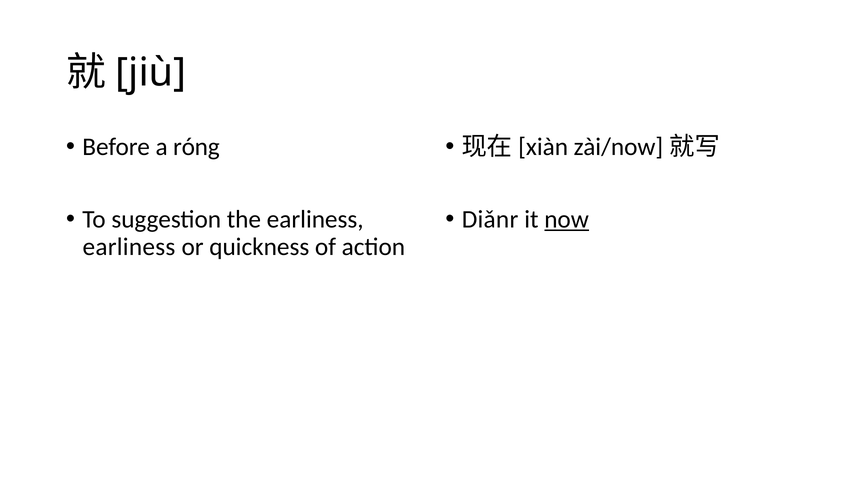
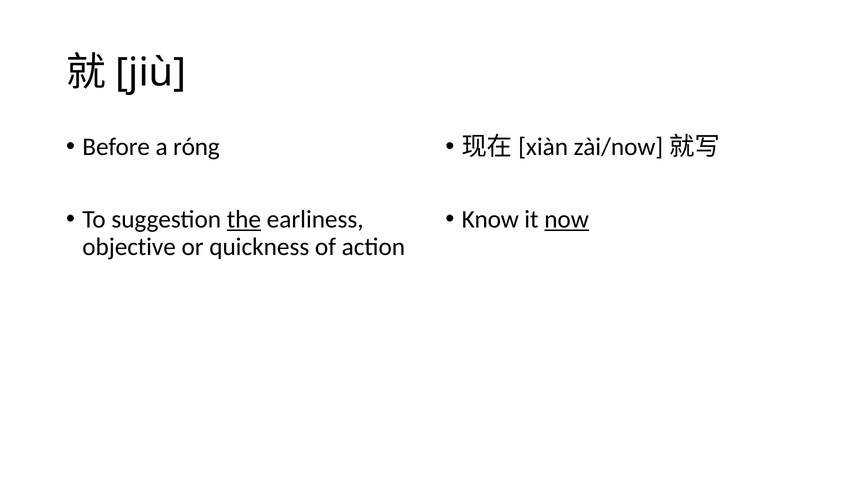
the underline: none -> present (244, 219)
Diǎnr: Diǎnr -> Know (490, 219)
earliness: earliness -> objective (129, 247)
